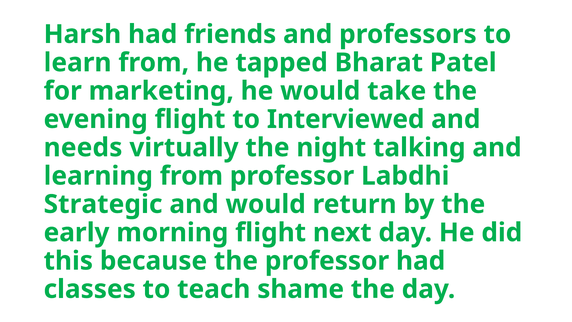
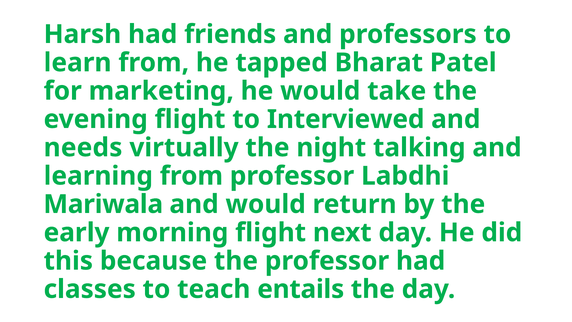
Strategic: Strategic -> Mariwala (103, 204)
shame: shame -> entails (301, 289)
